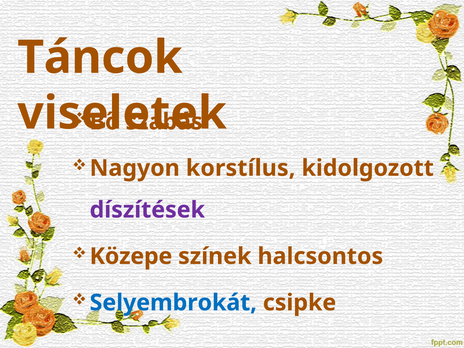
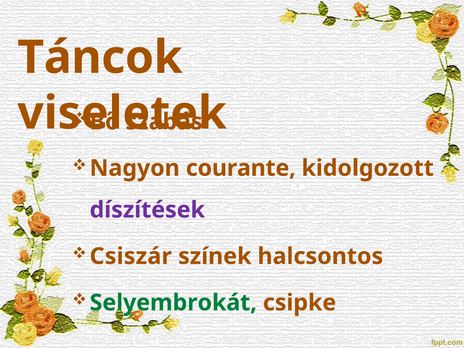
korstílus: korstílus -> courante (241, 168)
Közepe: Közepe -> Csiszár (131, 256)
Selyembrokát colour: blue -> green (173, 303)
